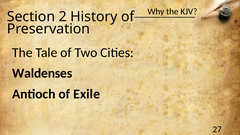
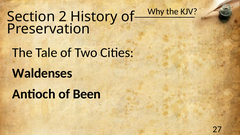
Exile: Exile -> Been (87, 94)
